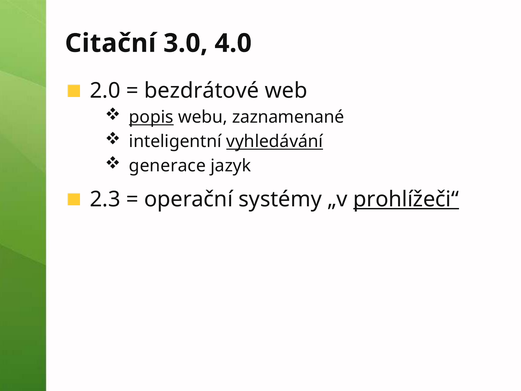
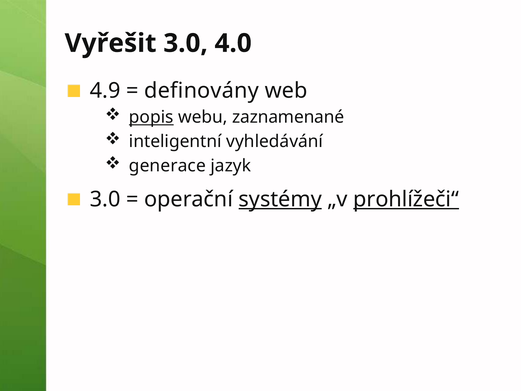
Citační: Citační -> Vyřešit (111, 43)
2.0: 2.0 -> 4.9 (105, 91)
bezdrátové: bezdrátové -> definovány (202, 91)
vyhledávání underline: present -> none (275, 141)
2.3: 2.3 -> 3.0 (105, 199)
systémy underline: none -> present (280, 199)
